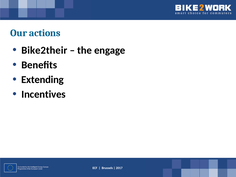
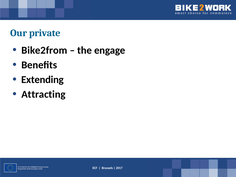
actions: actions -> private (45, 33)
Bike2their: Bike2their -> Bike2from (44, 50)
Incentives: Incentives -> Attracting (44, 94)
